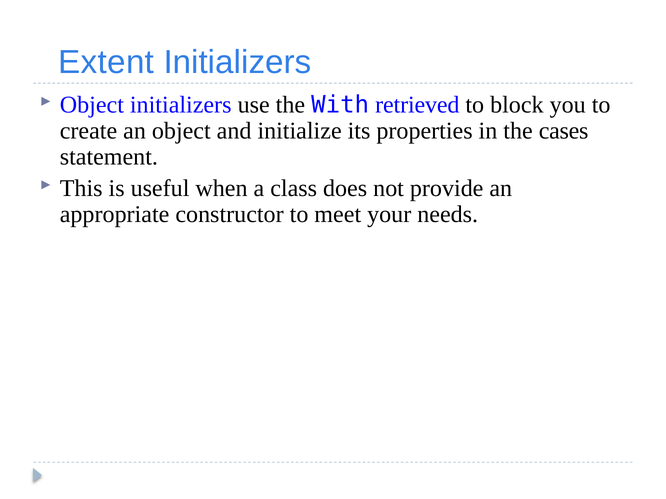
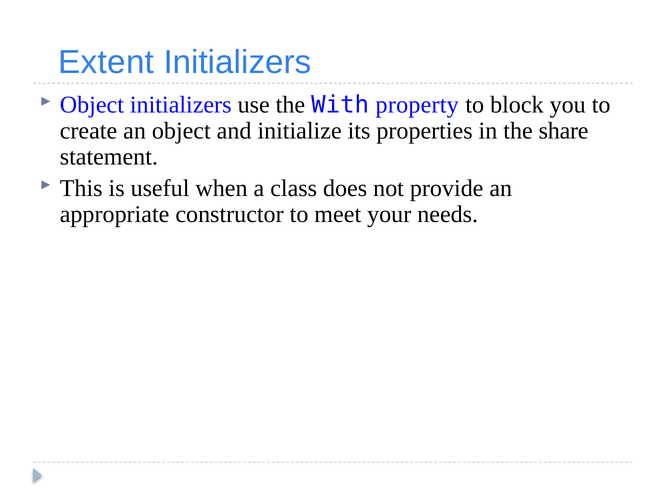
retrieved: retrieved -> property (417, 105)
cases: cases -> share (564, 131)
